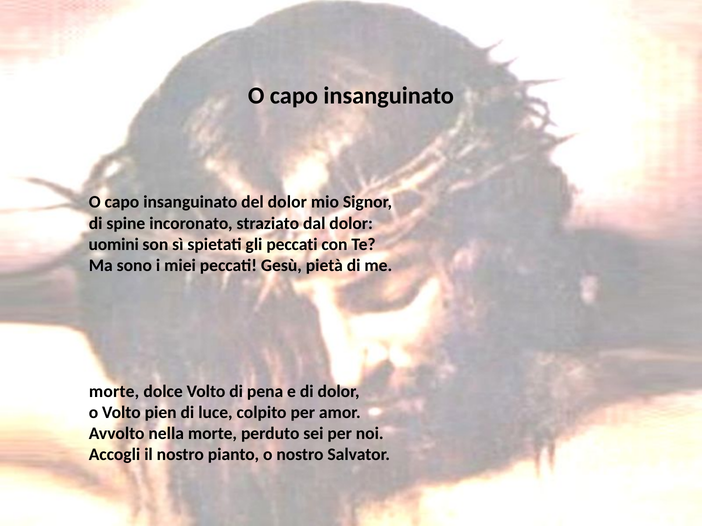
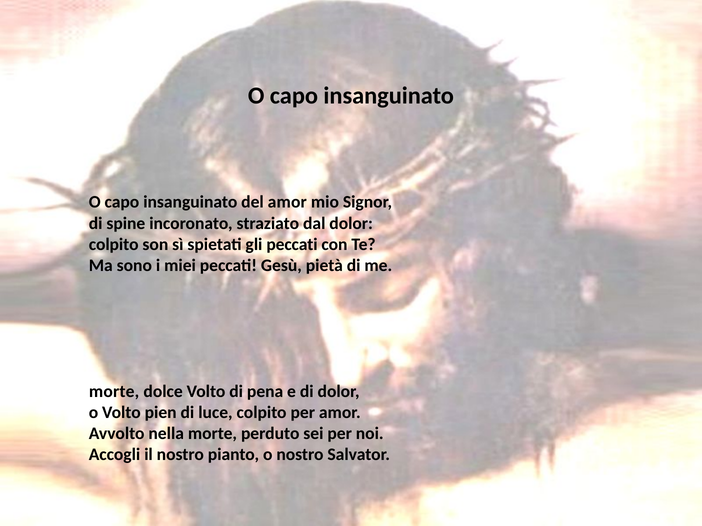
del dolor: dolor -> amor (287, 202)
uomini: uomini -> colpito (114, 244)
